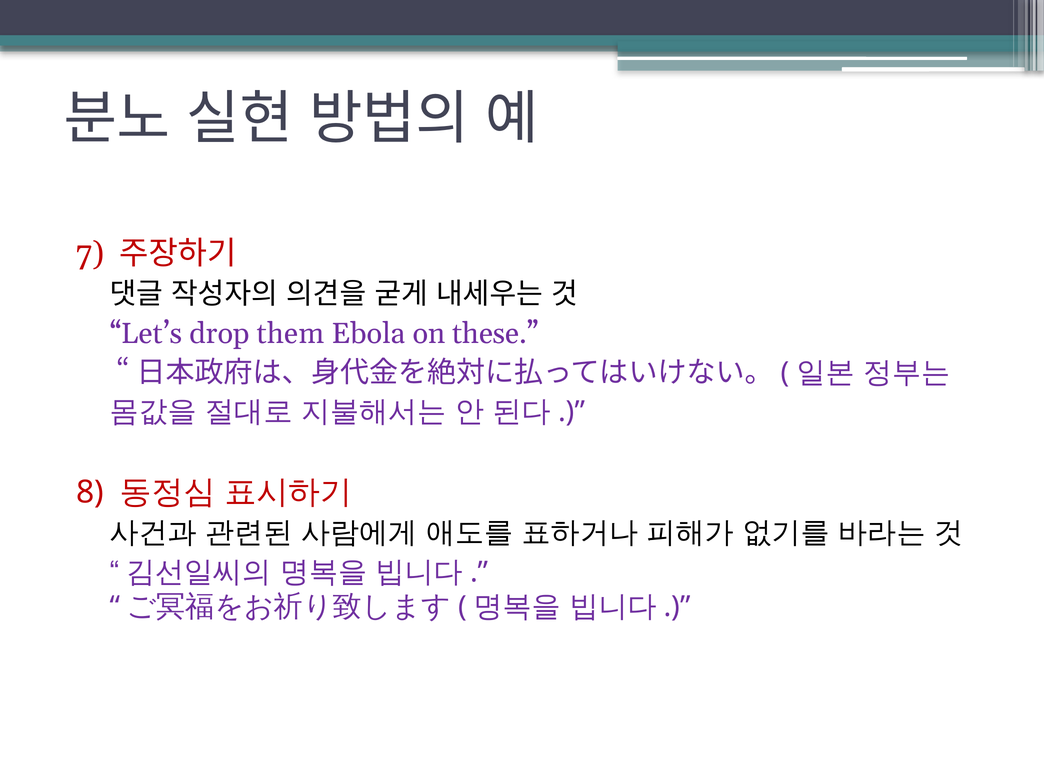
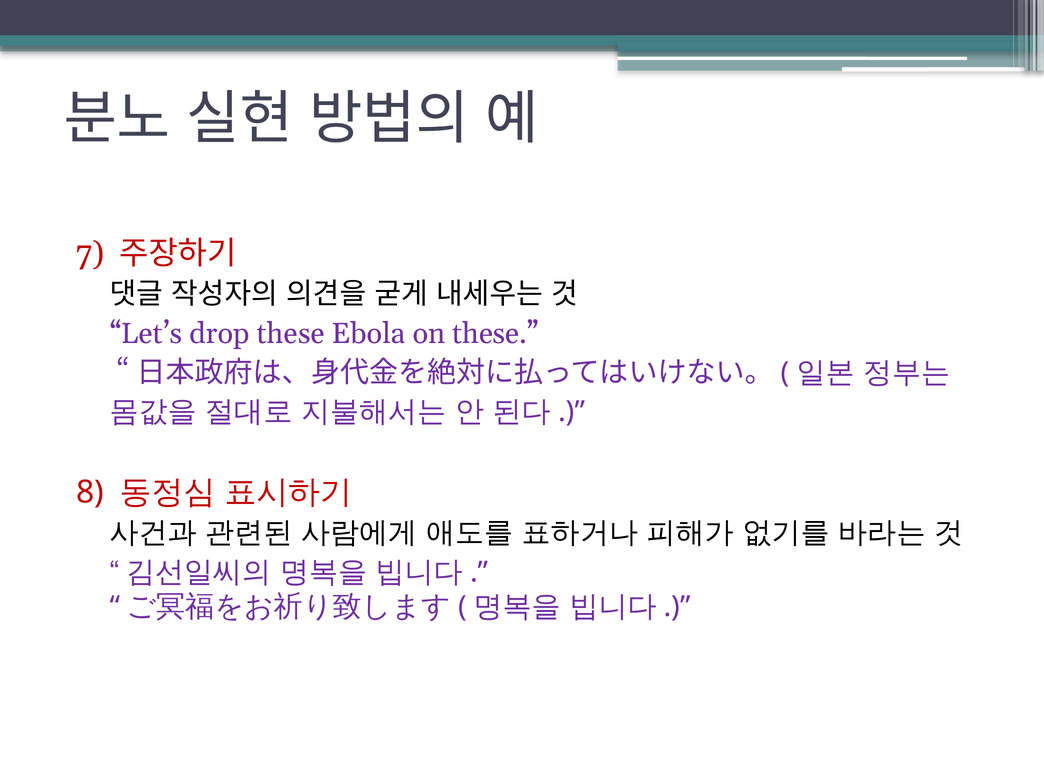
drop them: them -> these (291, 333)
